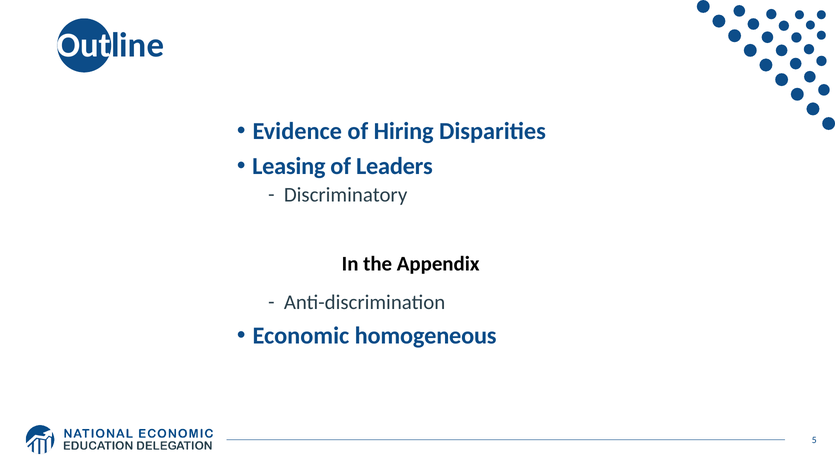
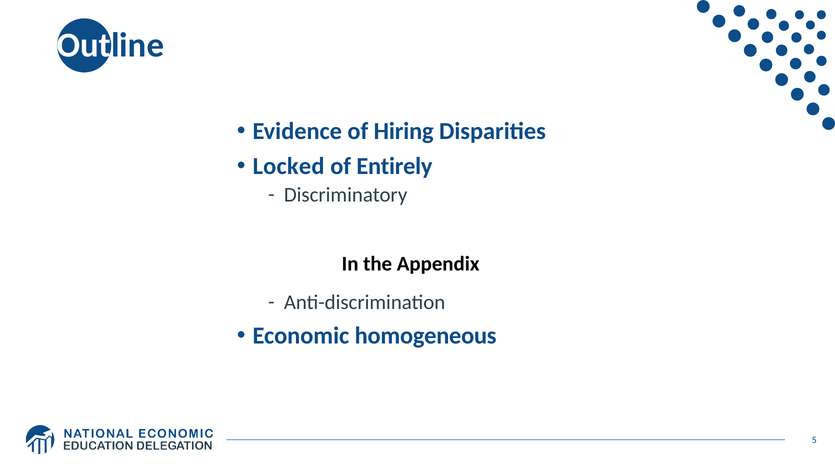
Leasing: Leasing -> Locked (289, 166)
Leaders: Leaders -> Entirely (394, 166)
